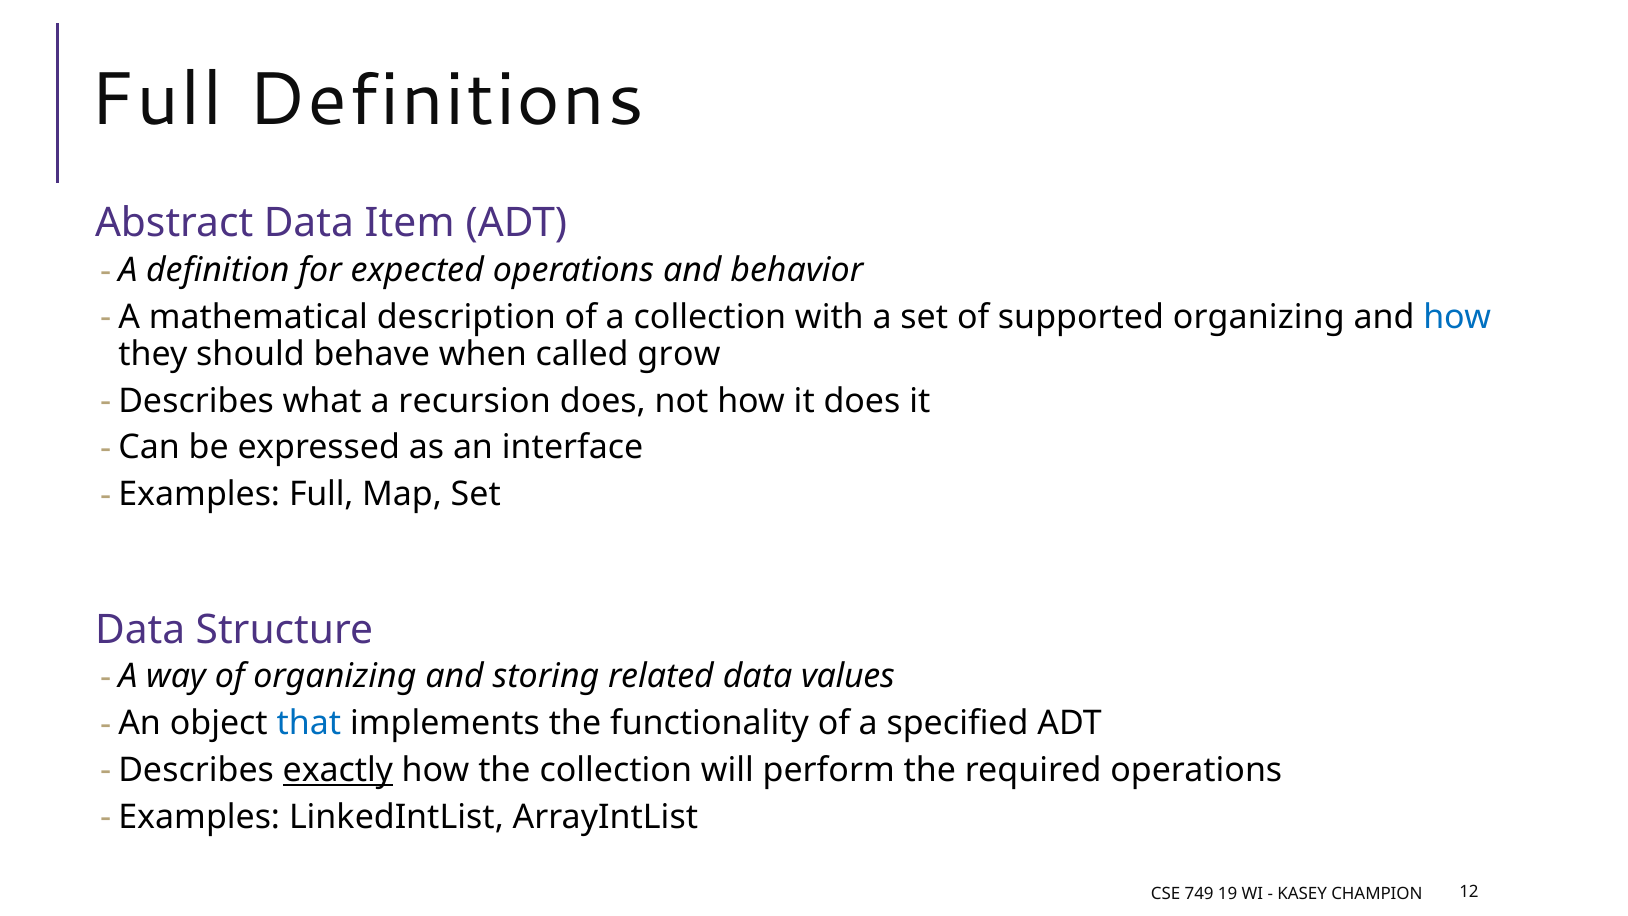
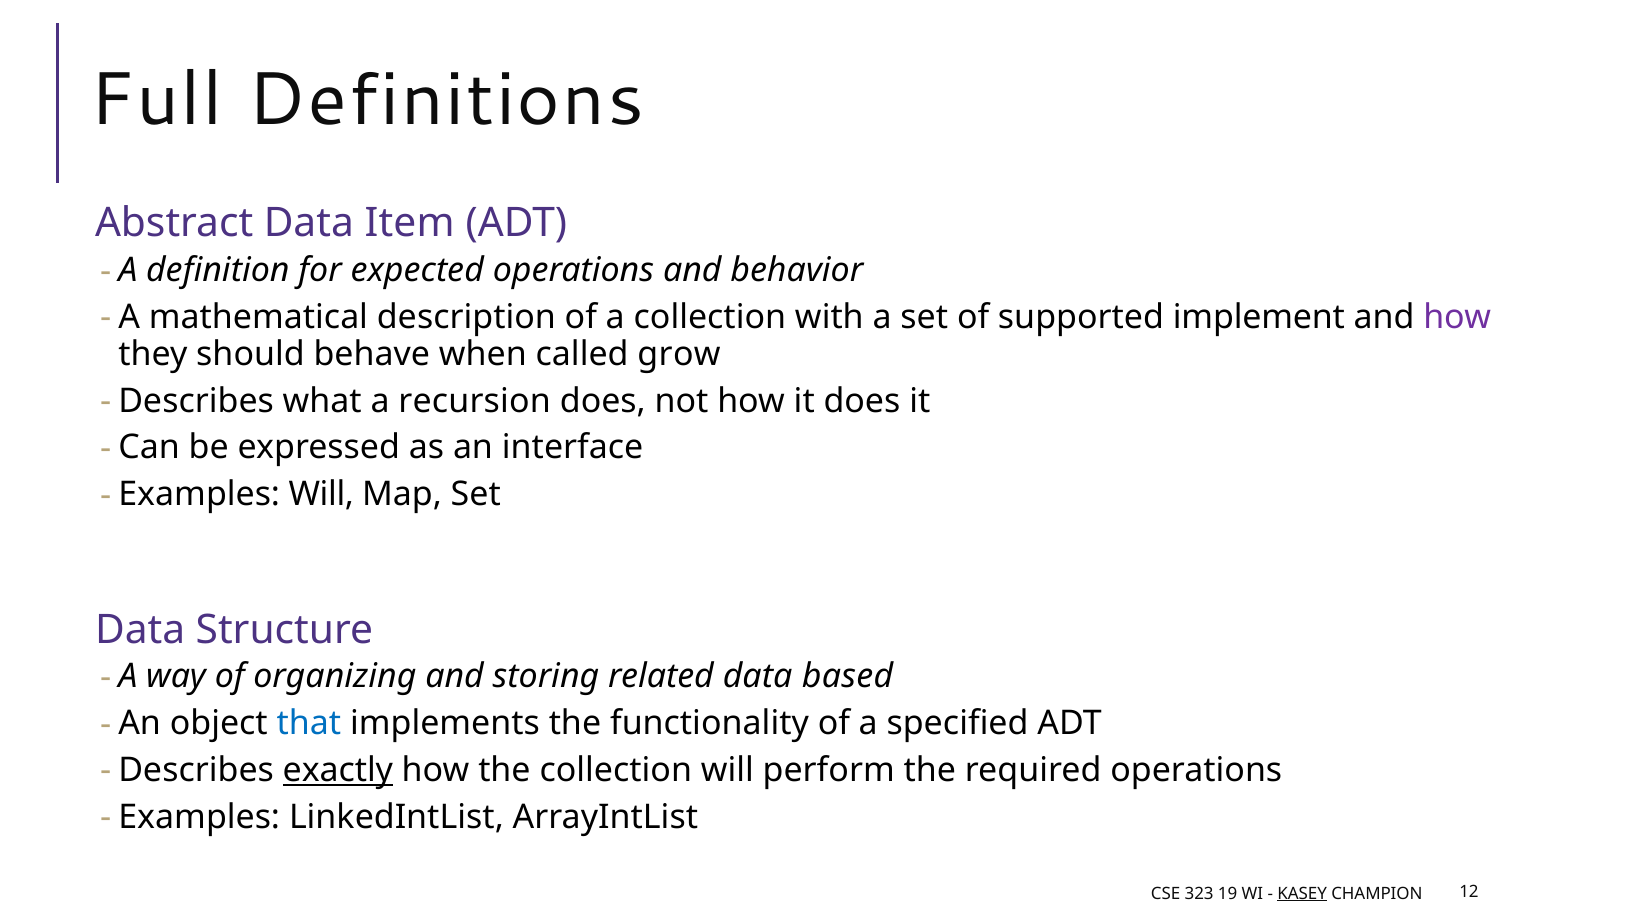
supported organizing: organizing -> implement (1259, 317)
how colour: blue -> purple (1457, 317)
Examples Full: Full -> Will (321, 494)
values: values -> based (848, 677)
749: 749 -> 323 (1199, 893)
KASEY underline: none -> present (1302, 893)
